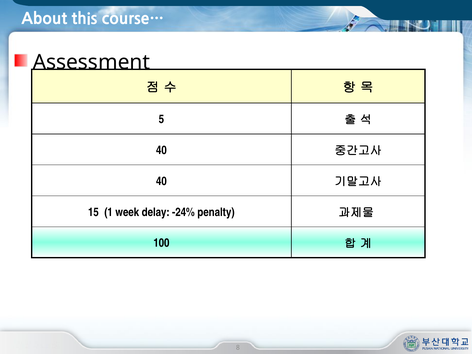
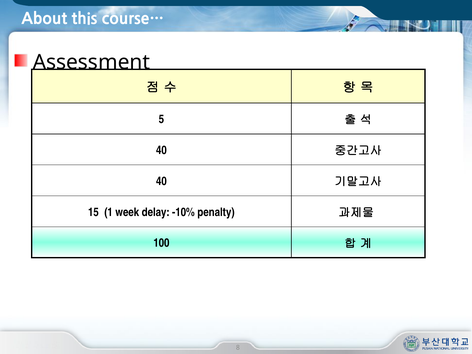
-24%: -24% -> -10% (184, 212)
